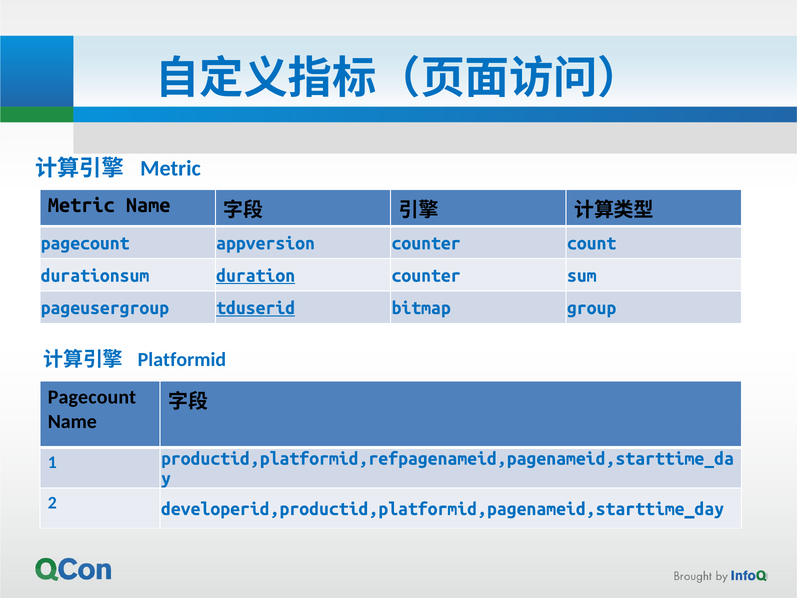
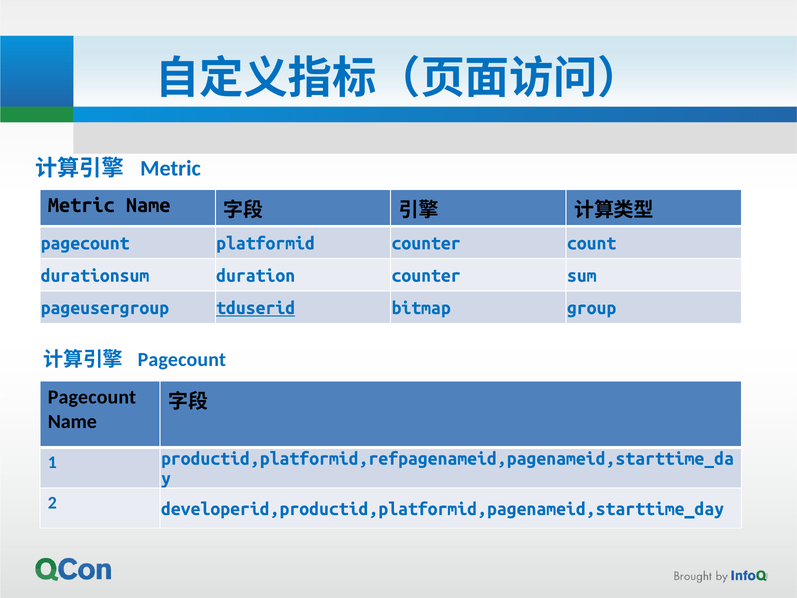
appversion: appversion -> platformid (266, 243)
duration underline: present -> none (256, 276)
Platformid: Platformid -> Pagecount (182, 360)
